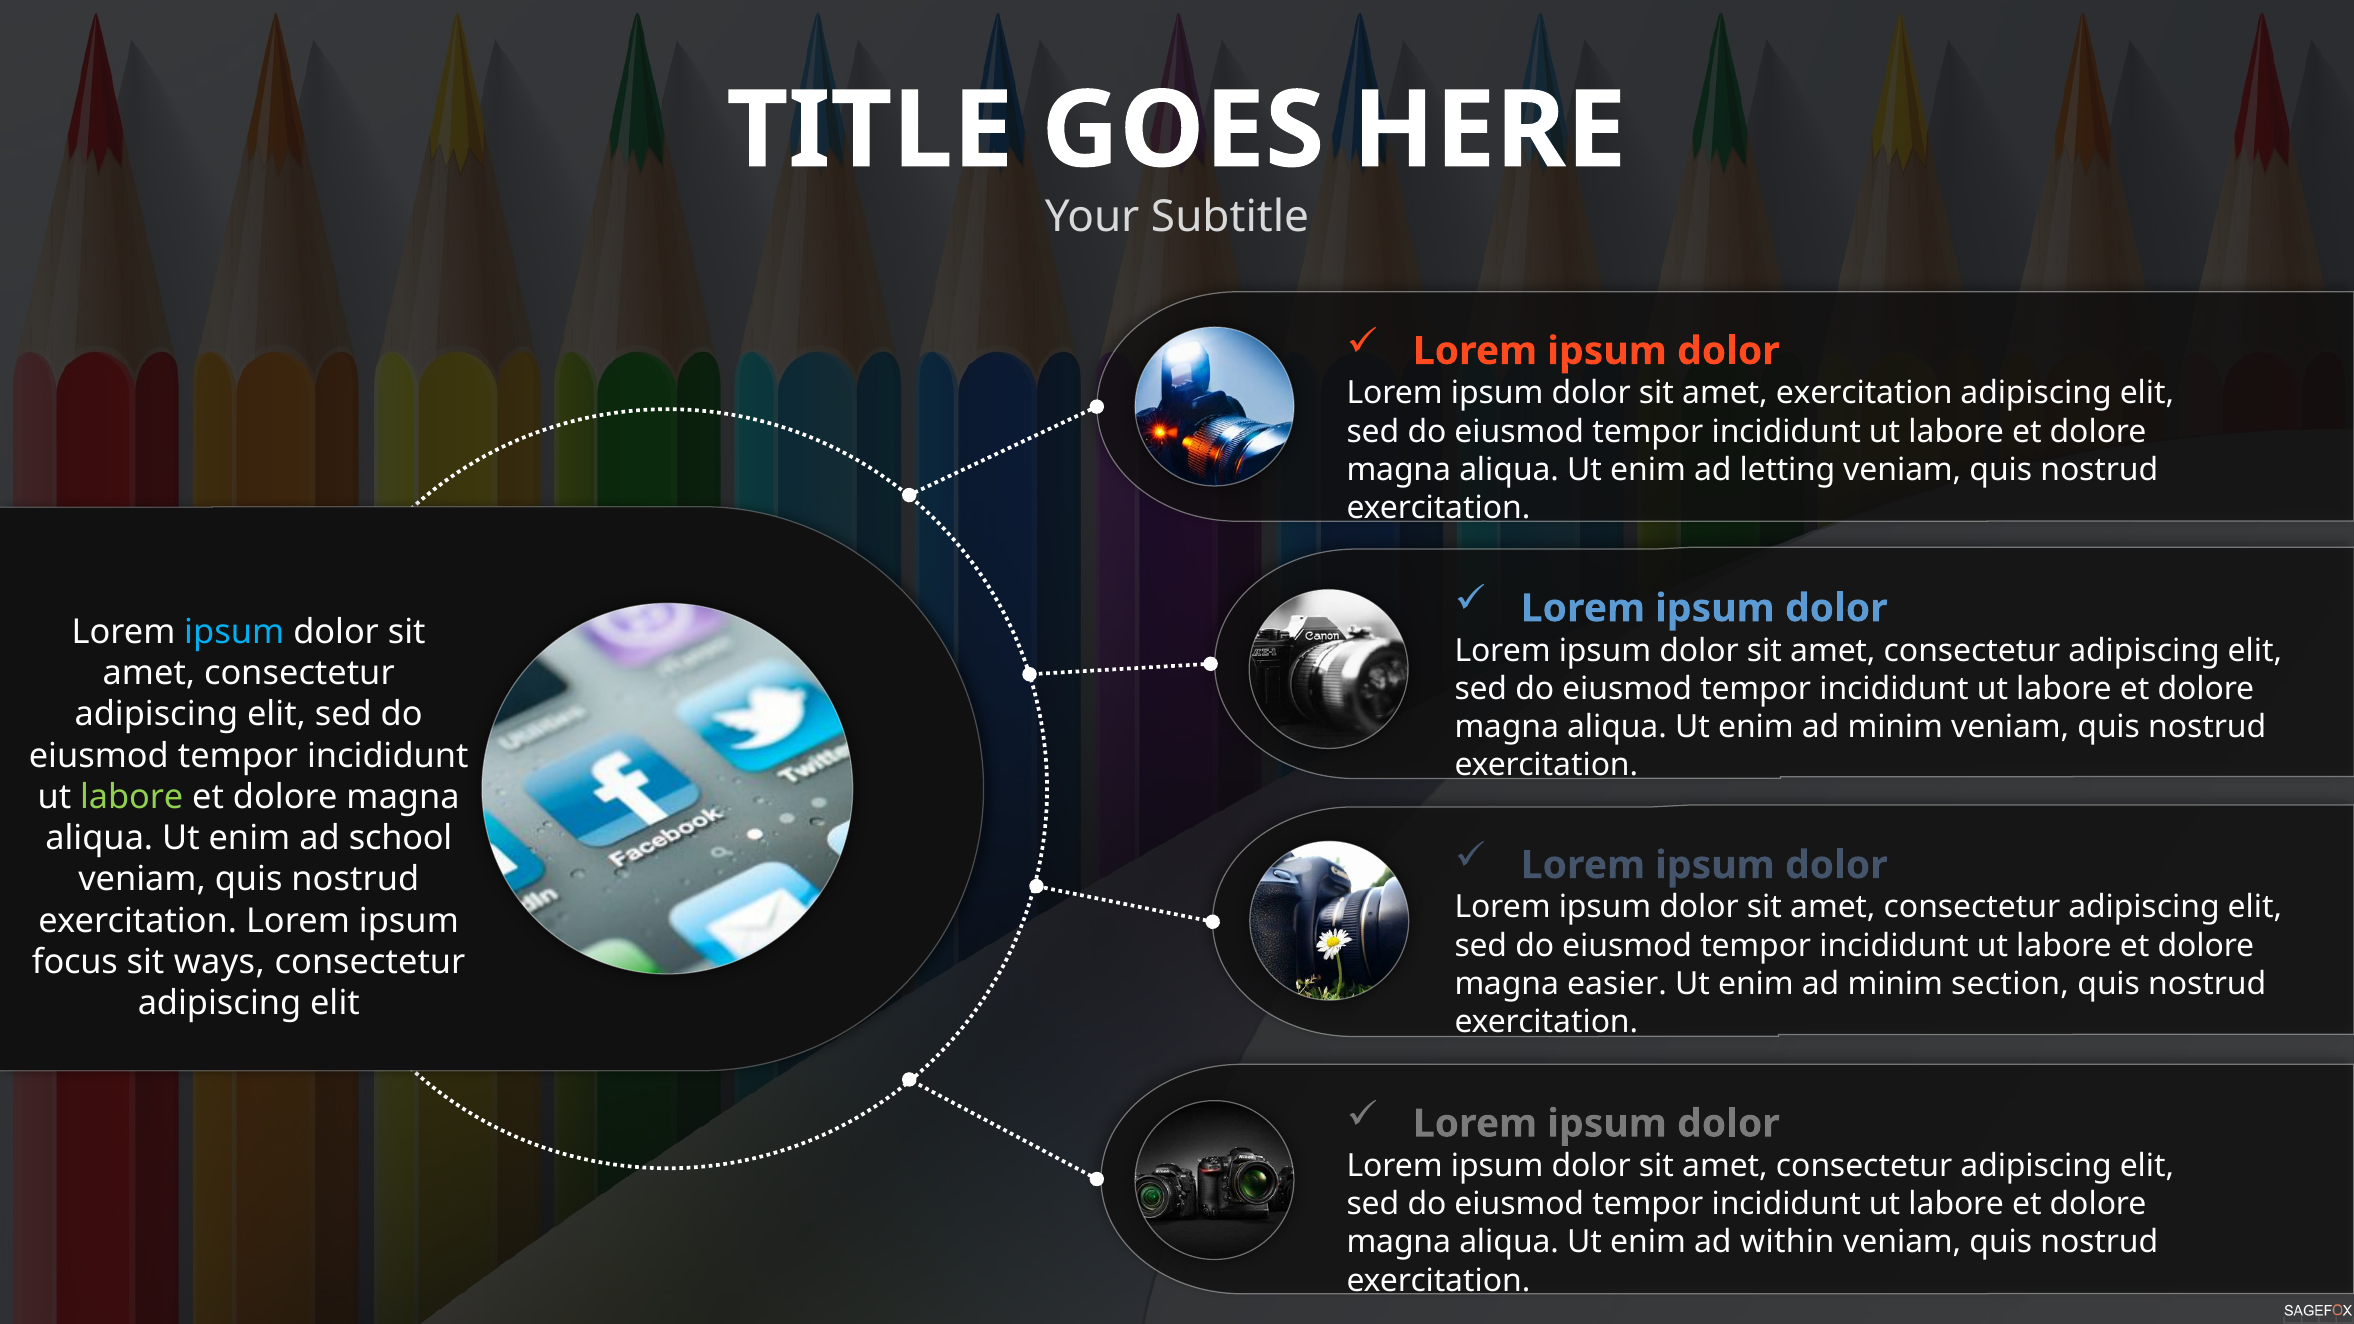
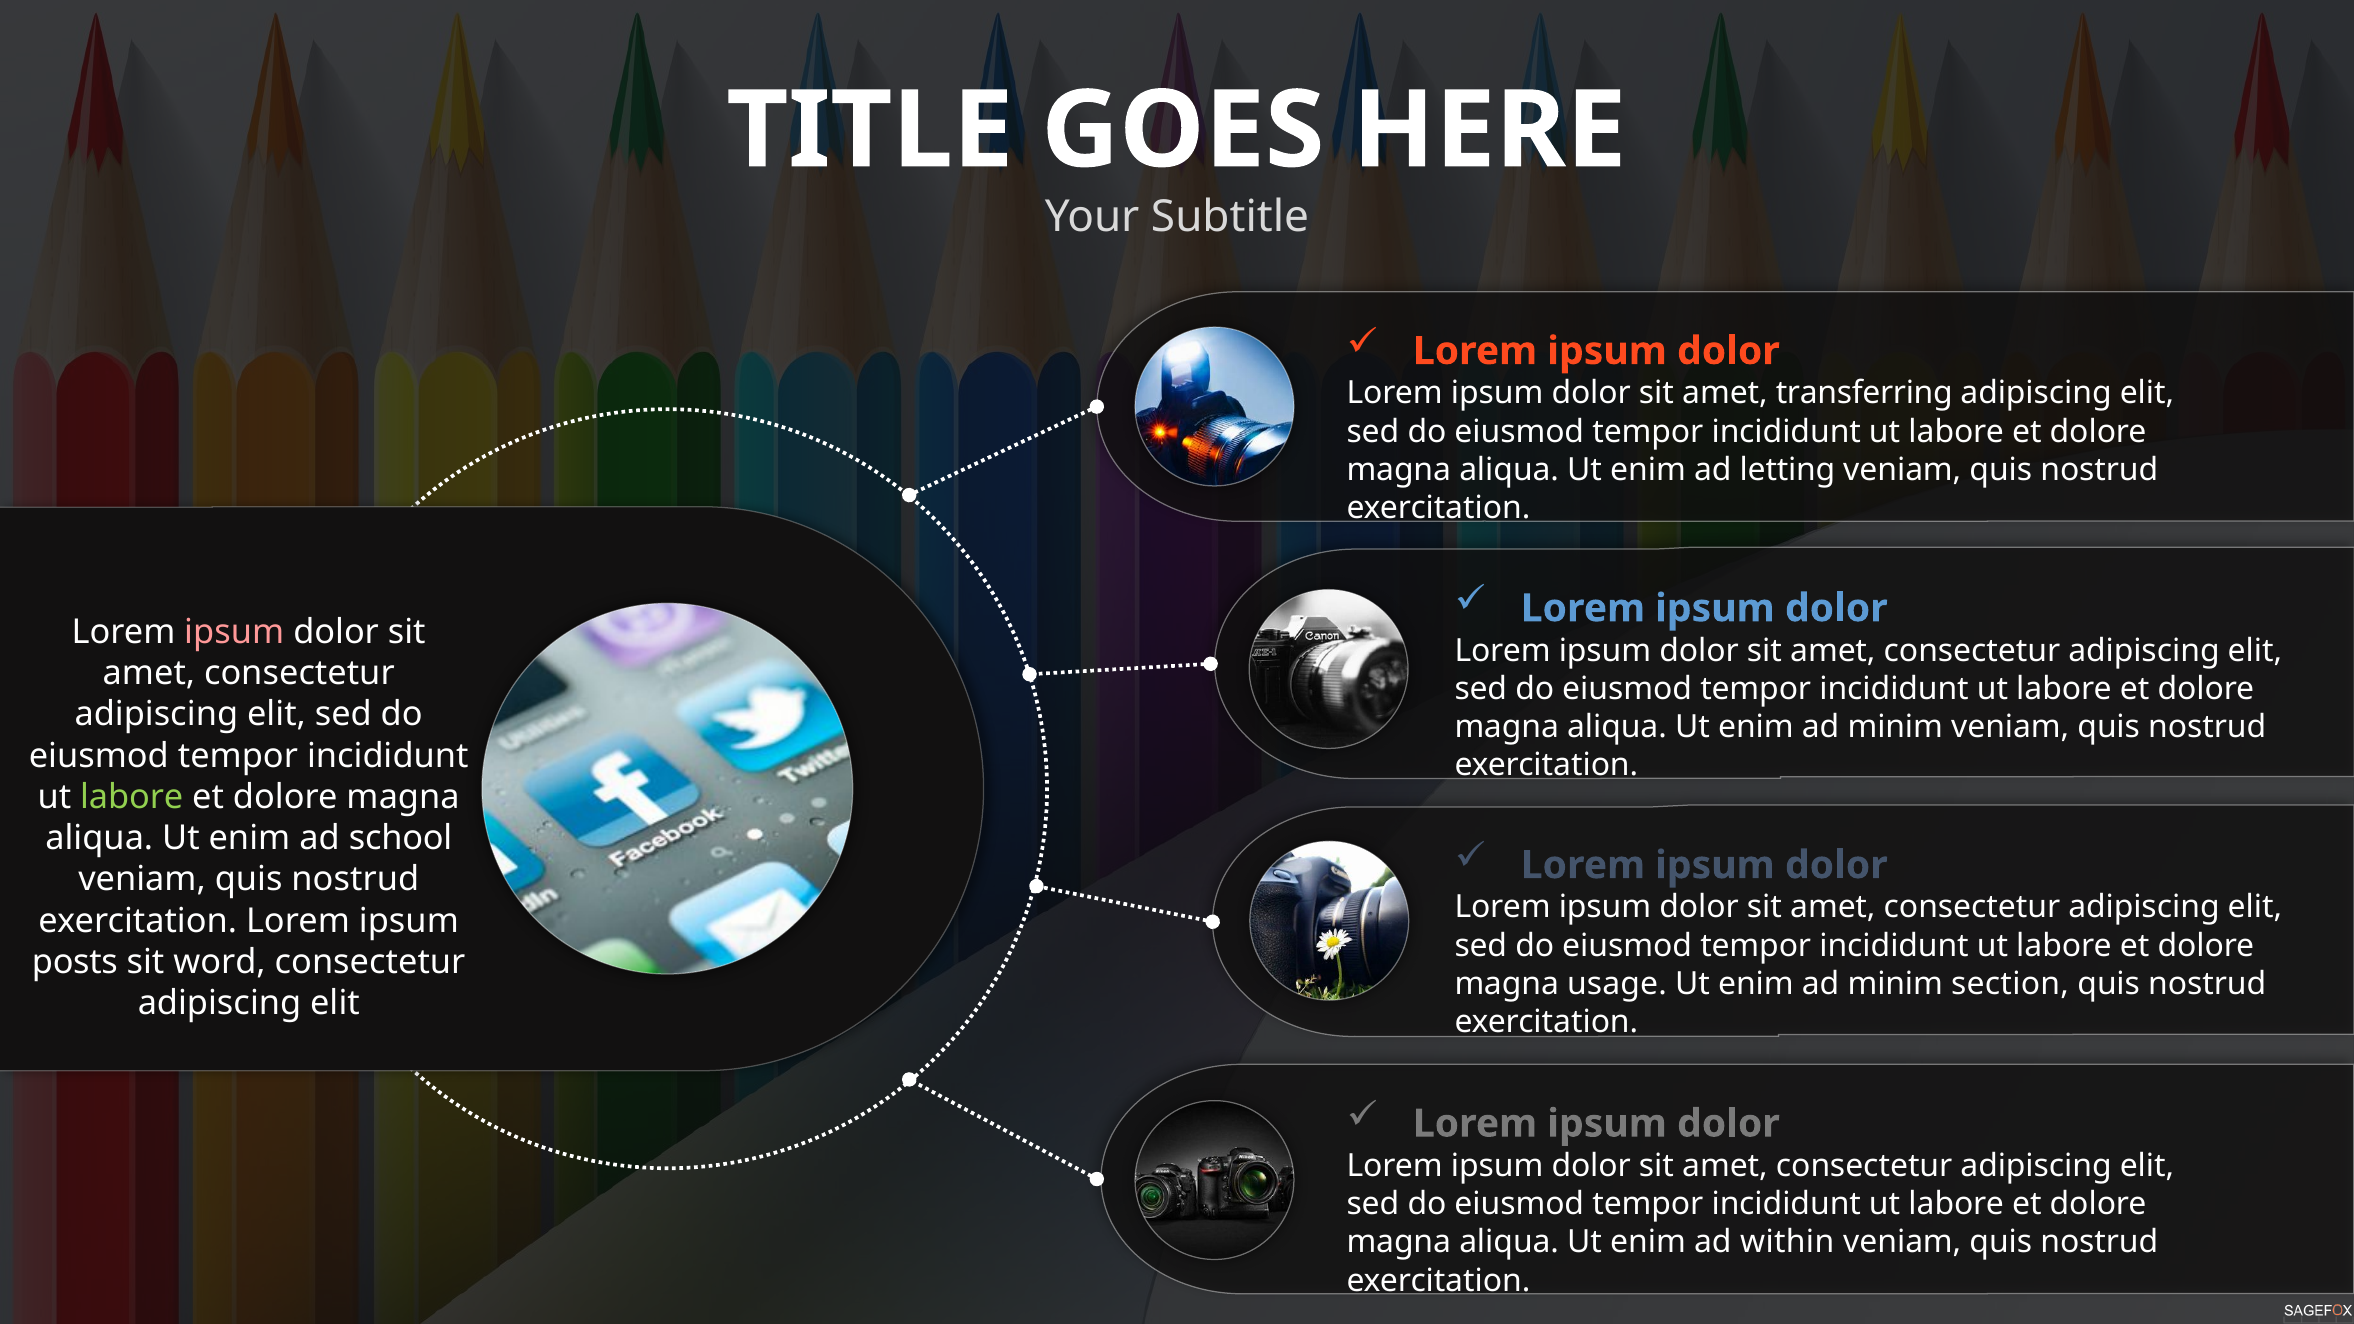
amet exercitation: exercitation -> transferring (1864, 393)
ipsum colour: light blue -> pink (234, 632)
focus: focus -> posts (75, 962)
ways: ways -> word (219, 962)
easier: easier -> usage (1617, 984)
